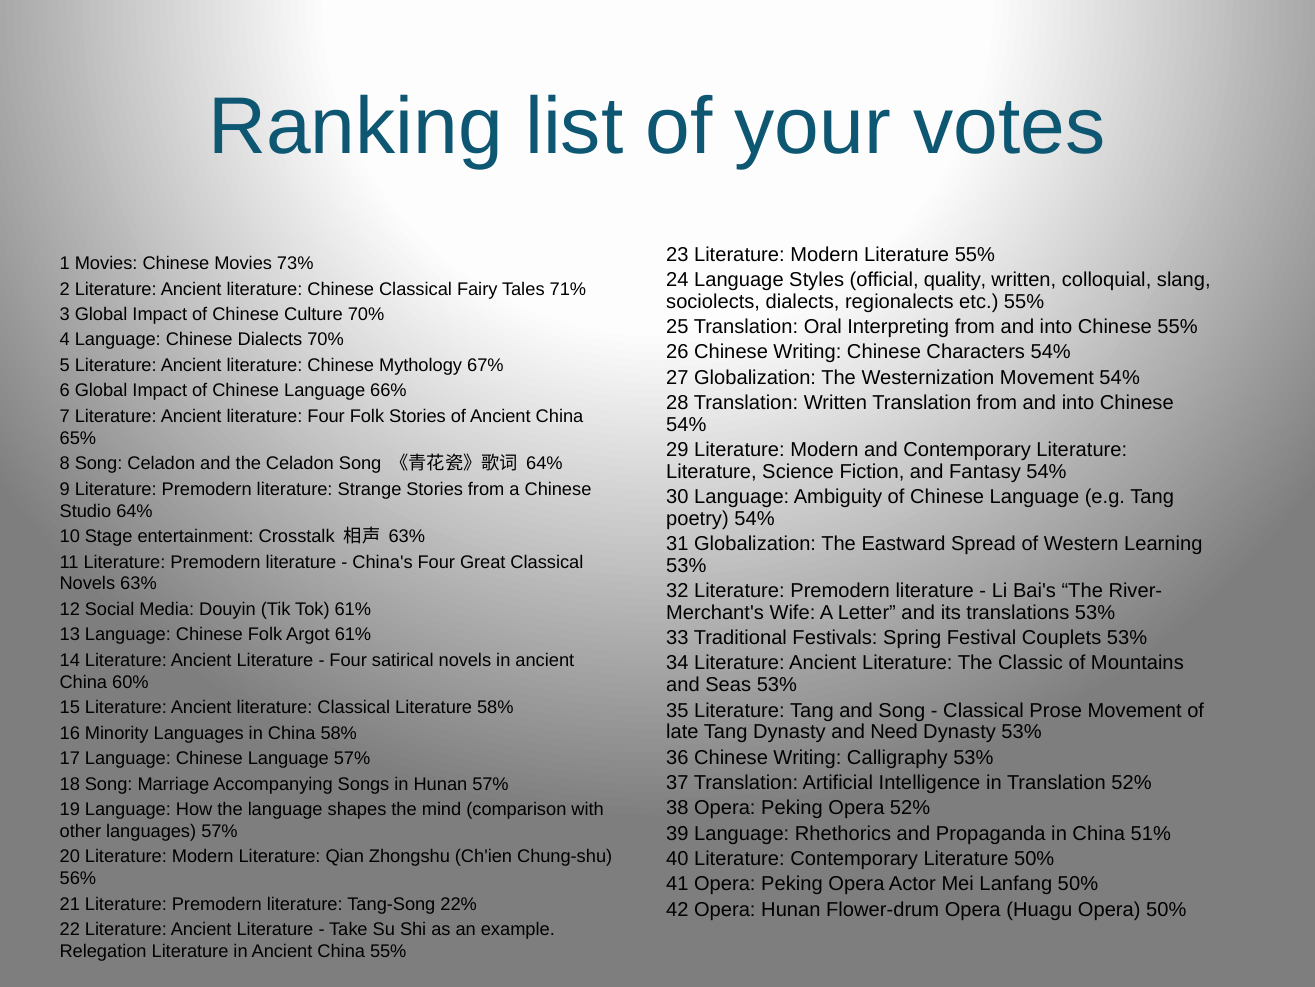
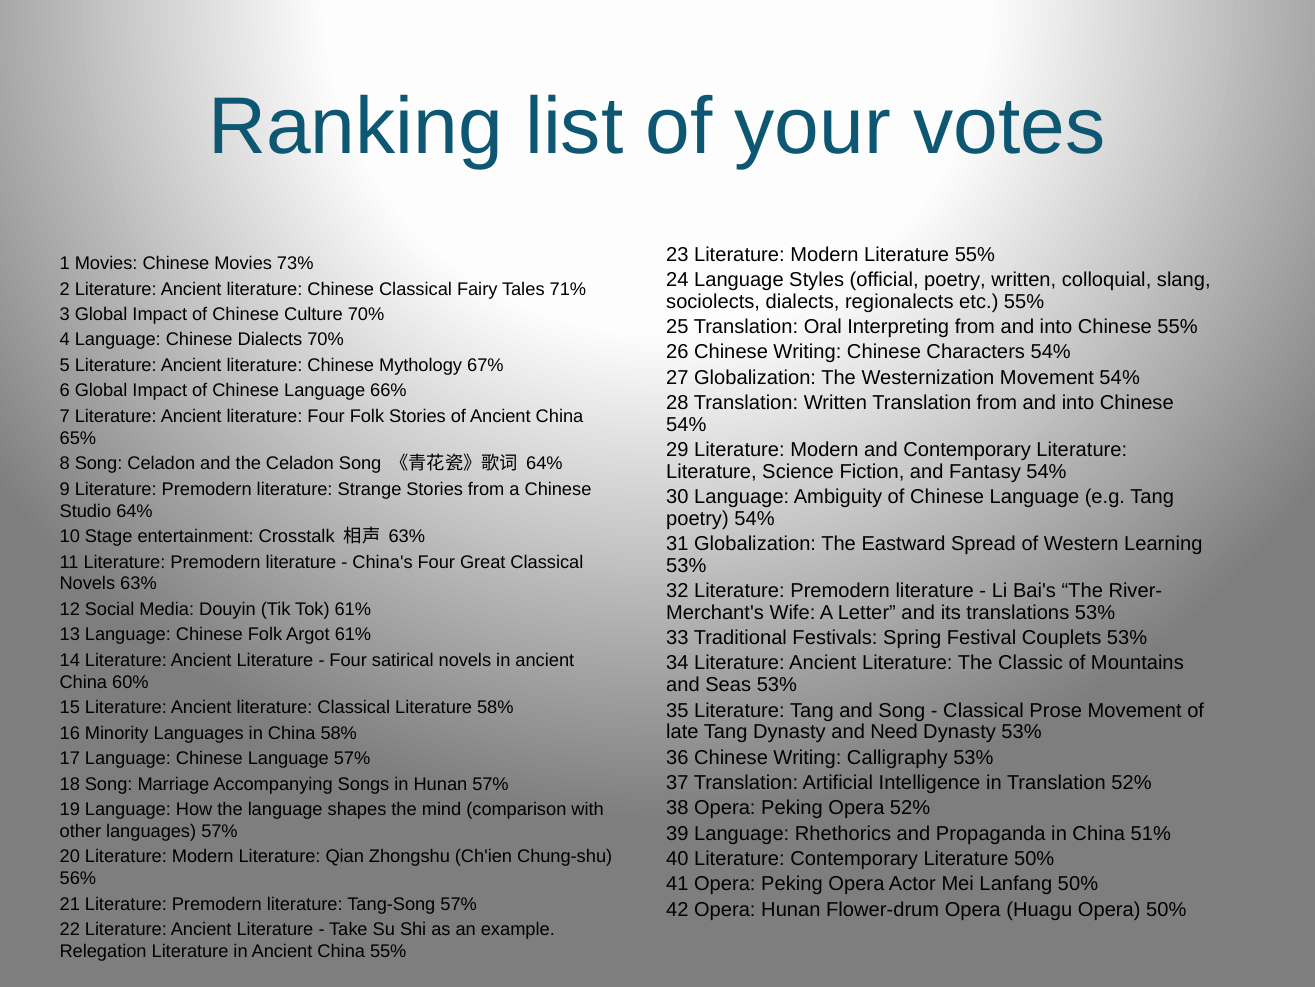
official quality: quality -> poetry (955, 280)
Tang-Song 22%: 22% -> 57% (459, 903)
